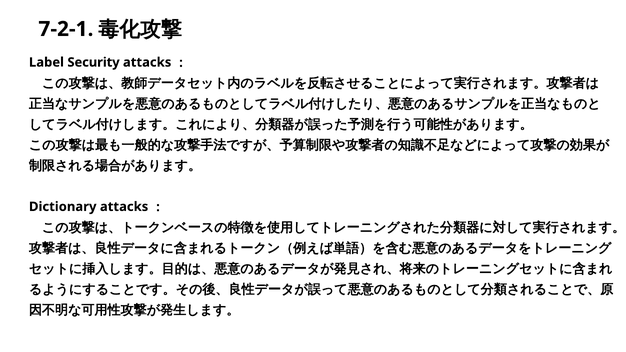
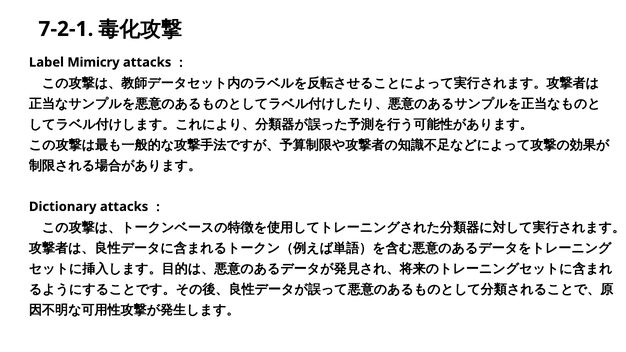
Security: Security -> Mimicry (94, 62)
